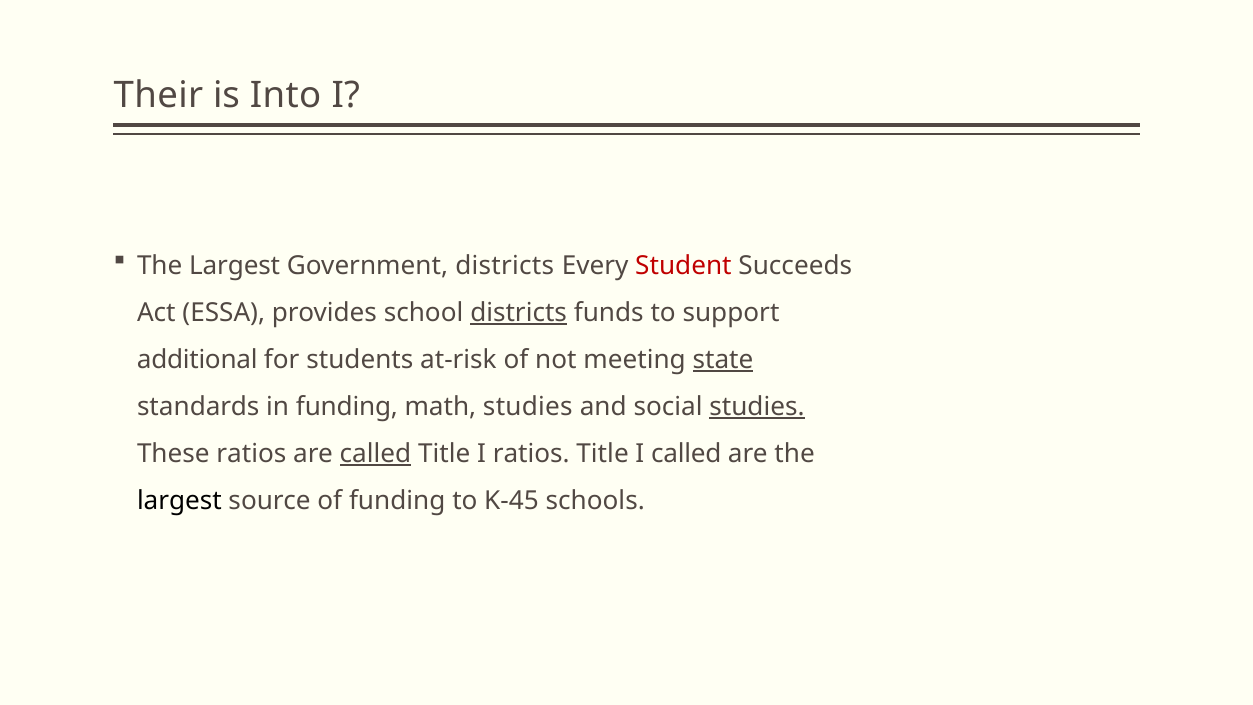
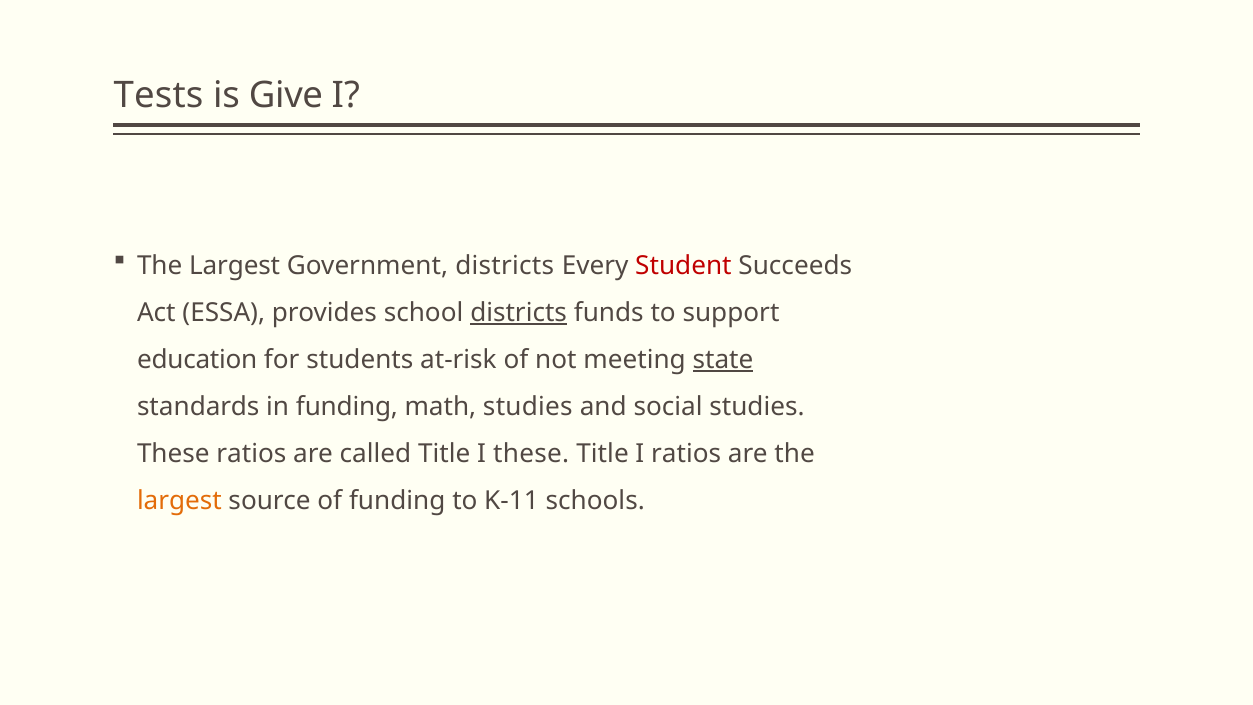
Their: Their -> Tests (159, 96)
Into: Into -> Give (286, 96)
additional: additional -> education (197, 359)
studies underline: present -> none (757, 406)
called underline: present -> none (375, 453)
I ratios: ratios -> these (531, 453)
I called: called -> ratios (686, 453)
largest colour: black -> orange (179, 500)
K-45: K-45 -> K-11 (511, 500)
